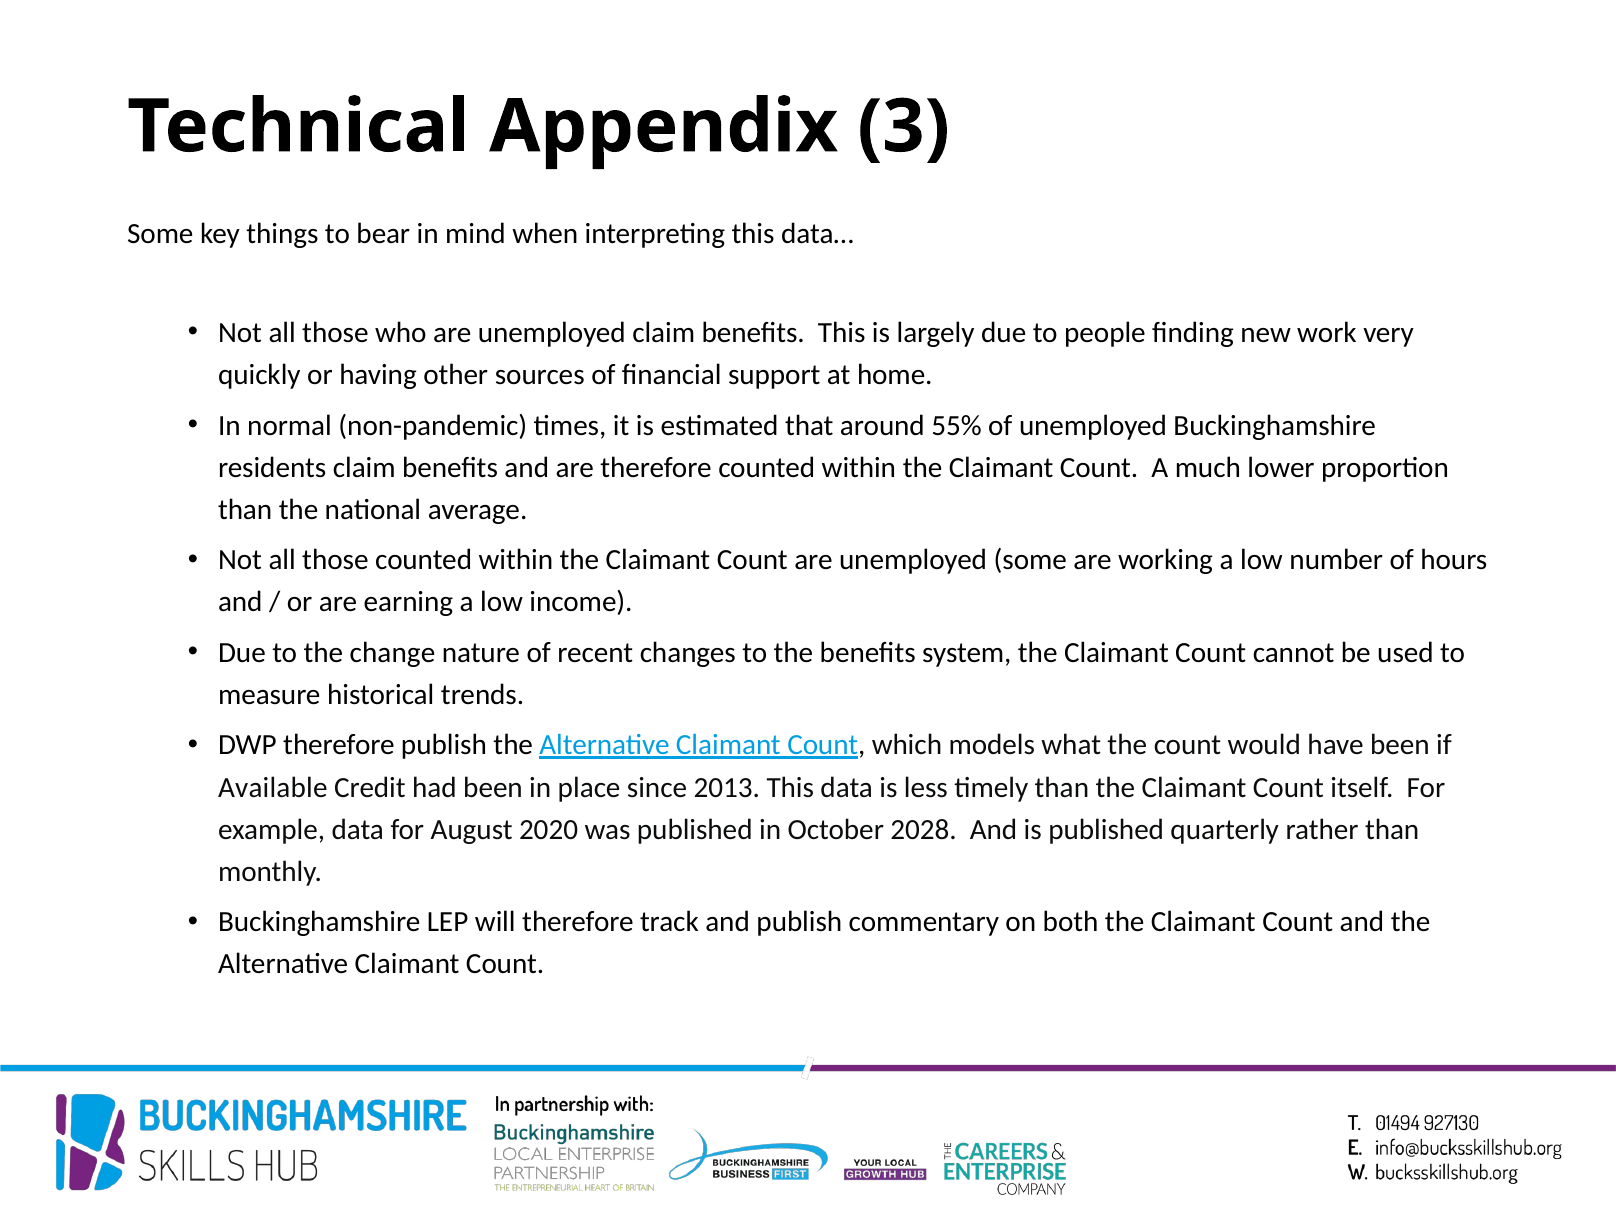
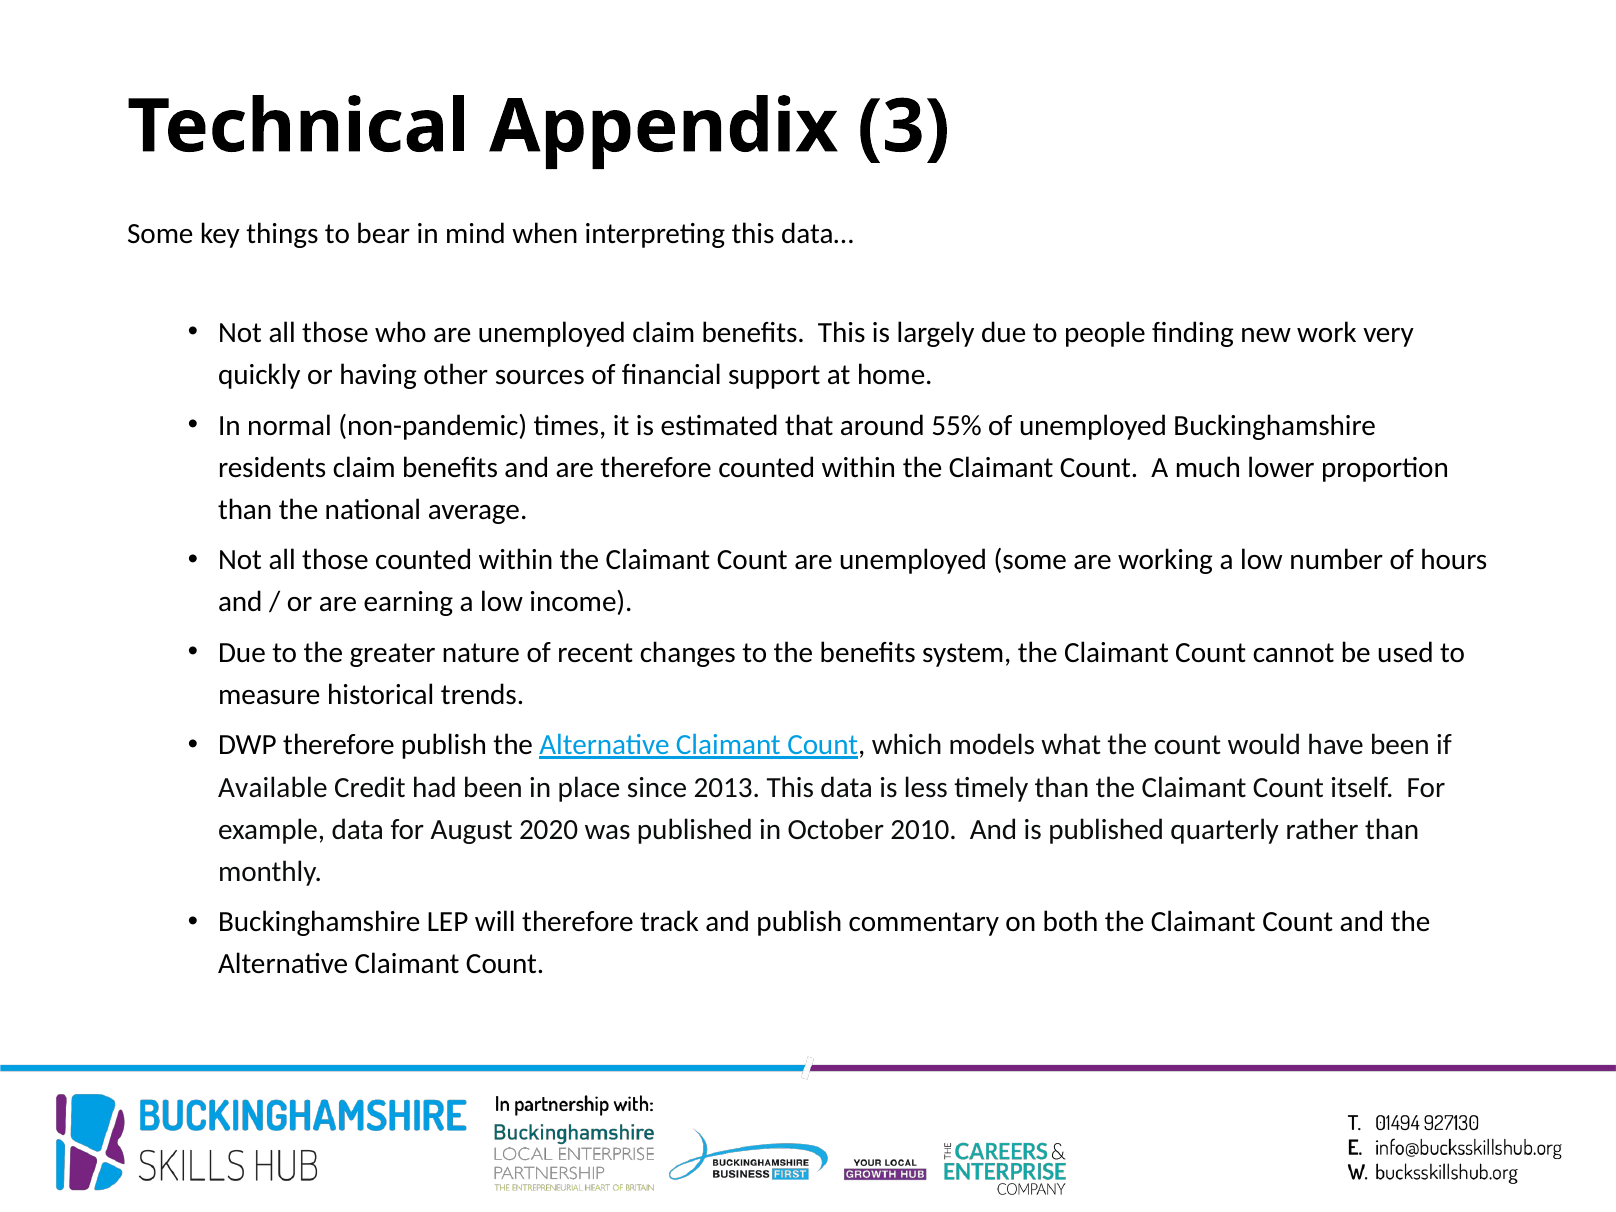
change: change -> greater (393, 653)
2028: 2028 -> 2010 (924, 830)
